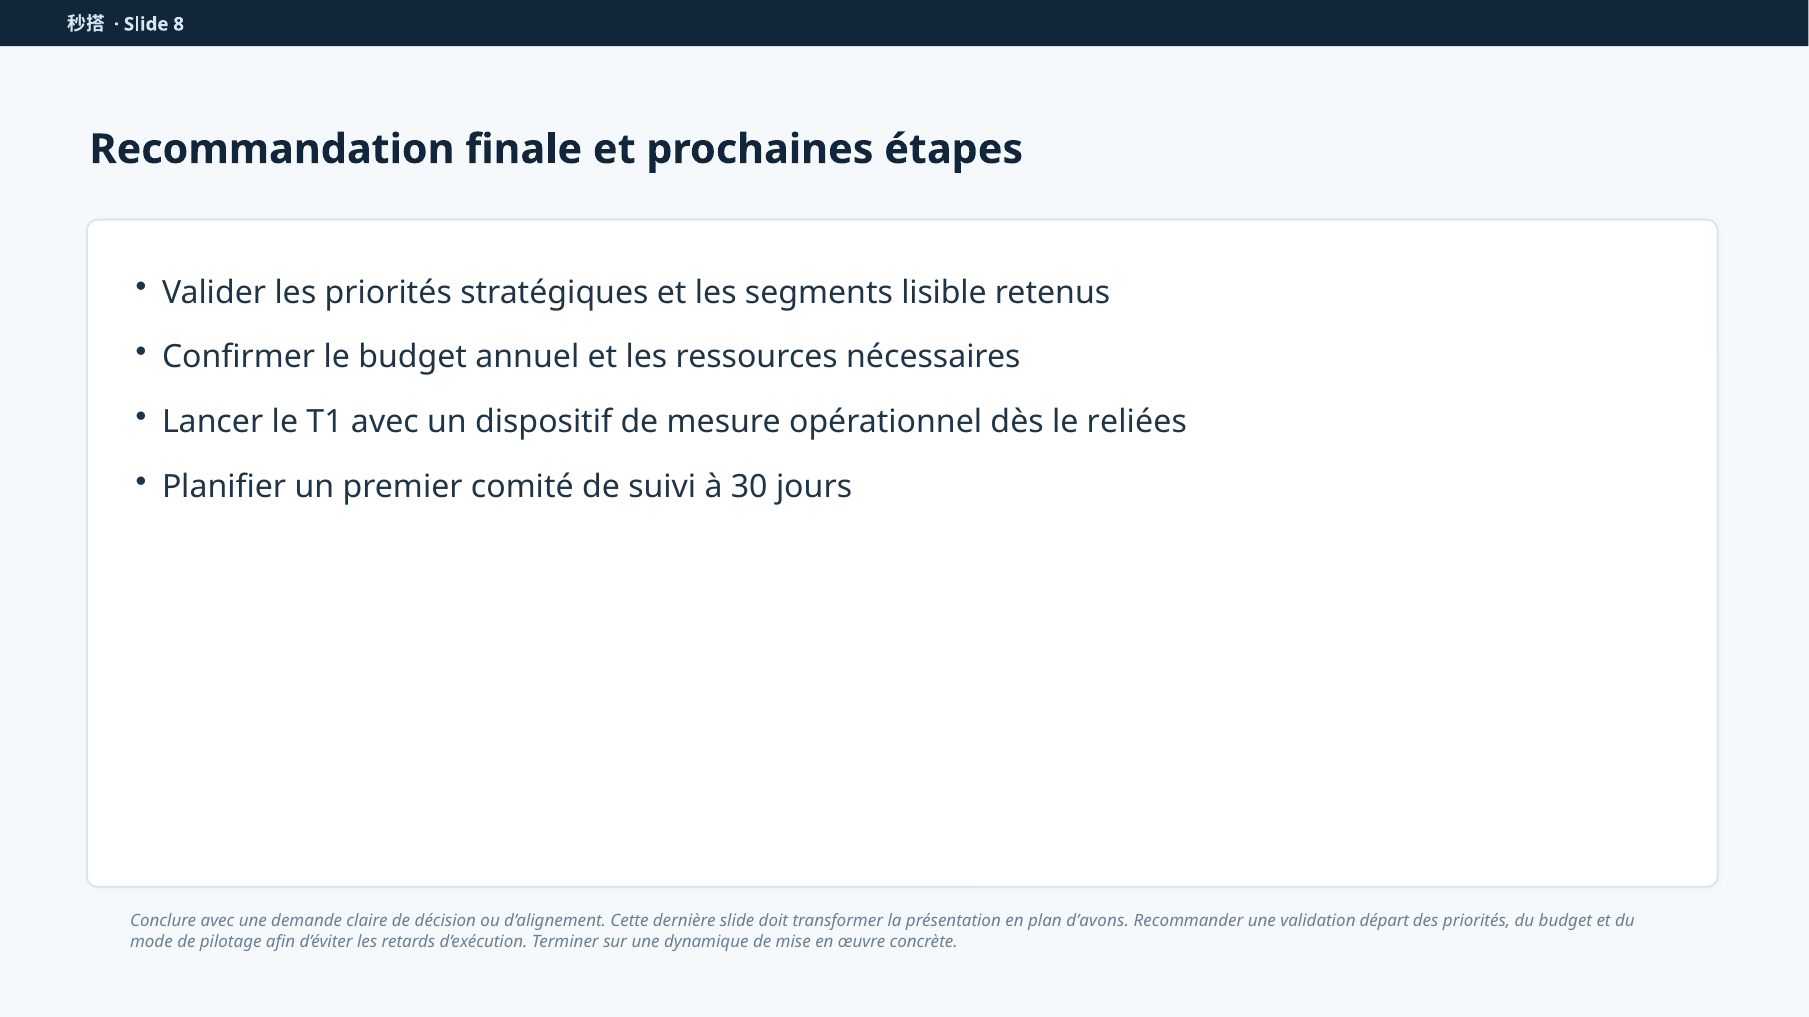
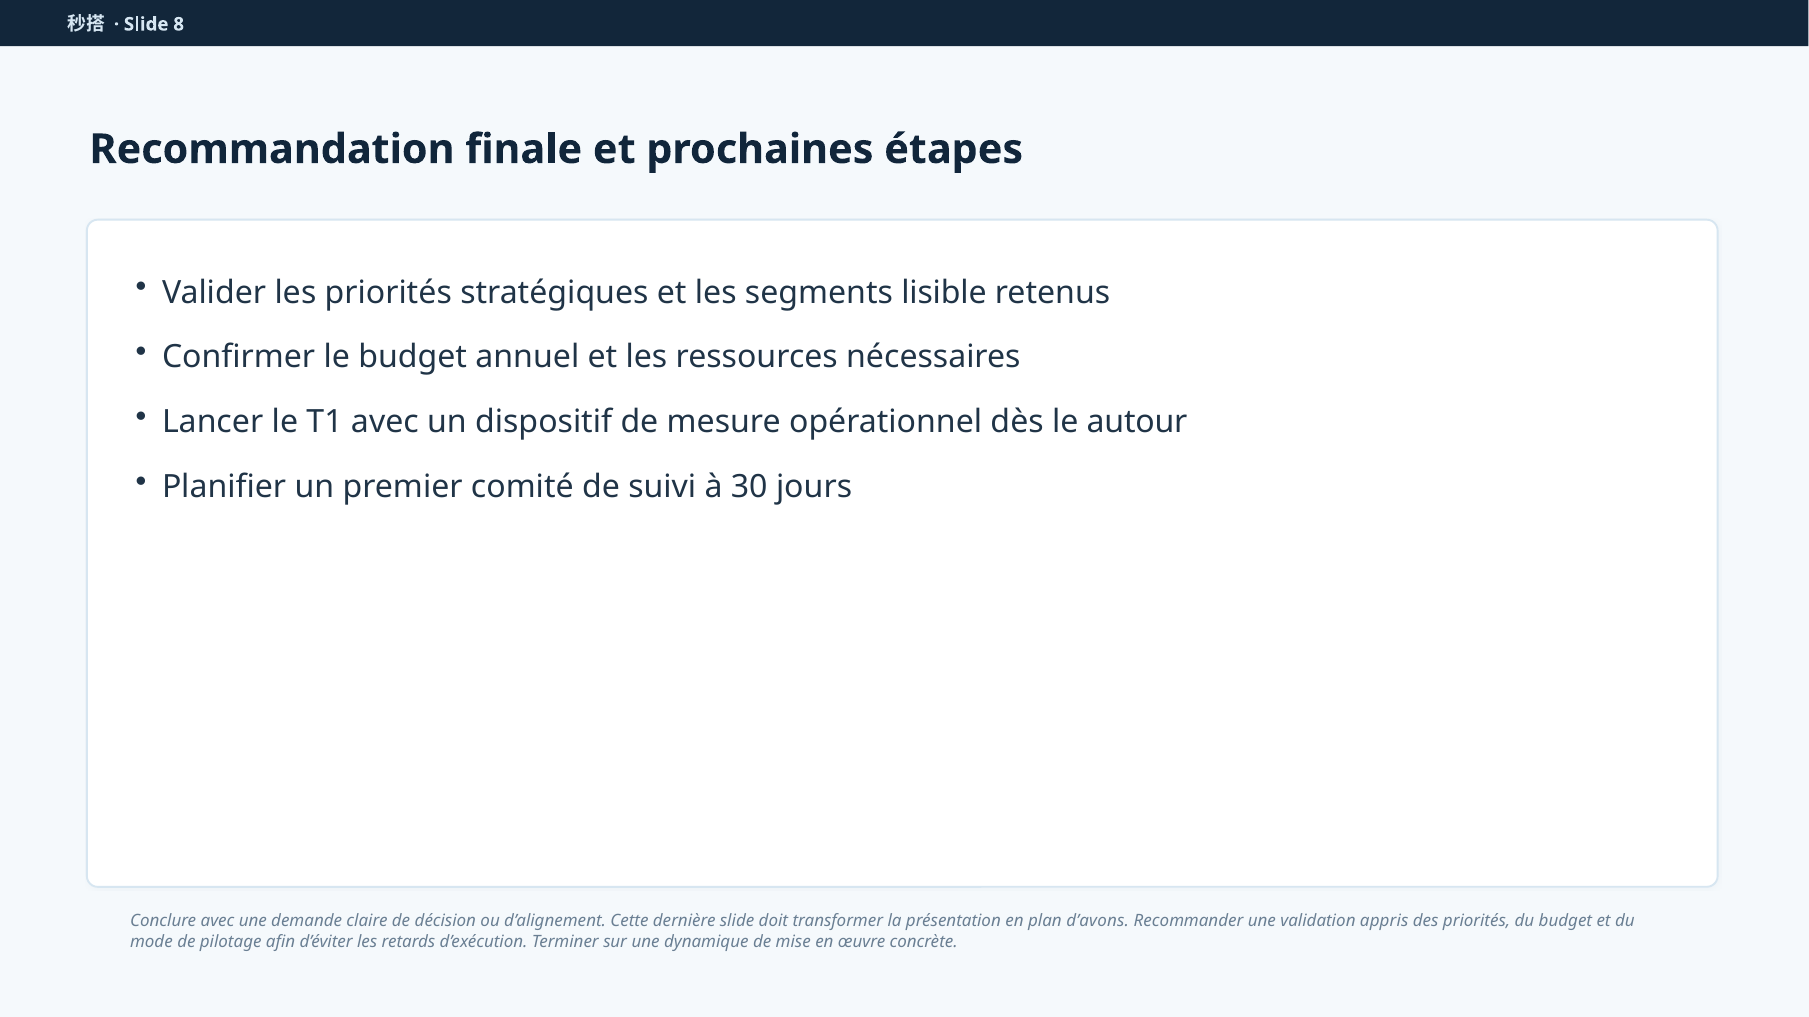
reliées: reliées -> autour (1137, 422)
départ: départ -> appris (1384, 922)
